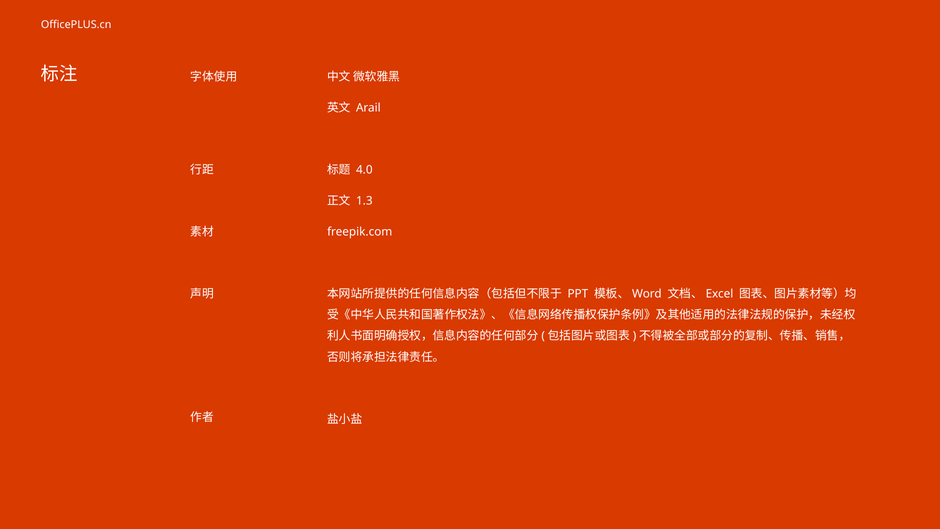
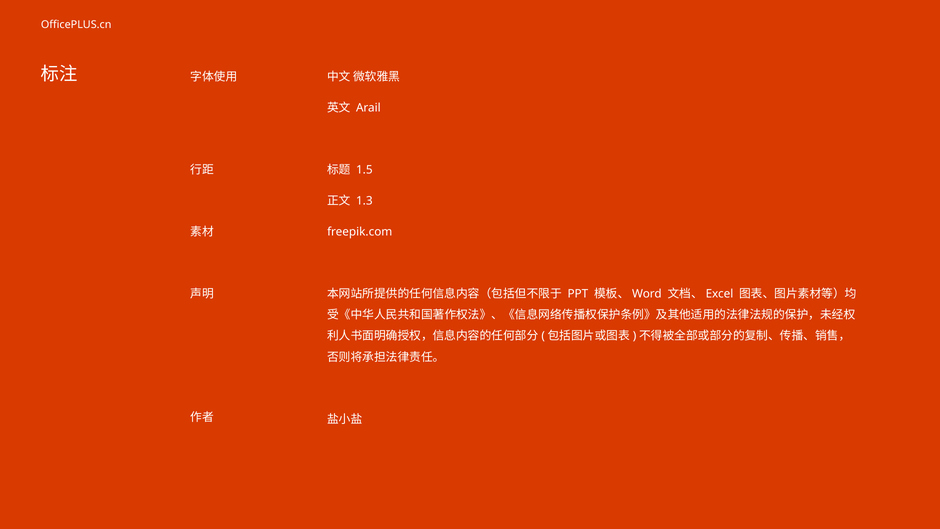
4.0: 4.0 -> 1.5 (364, 170)
